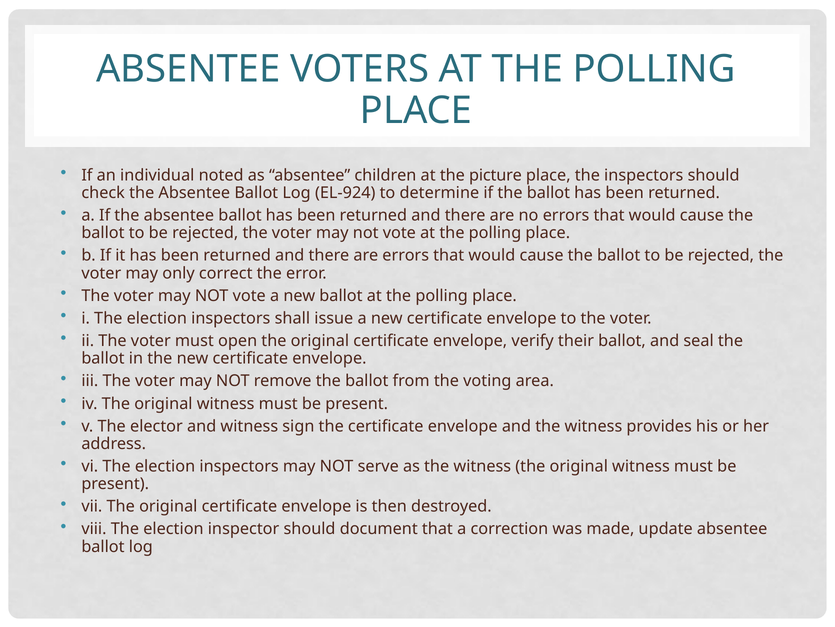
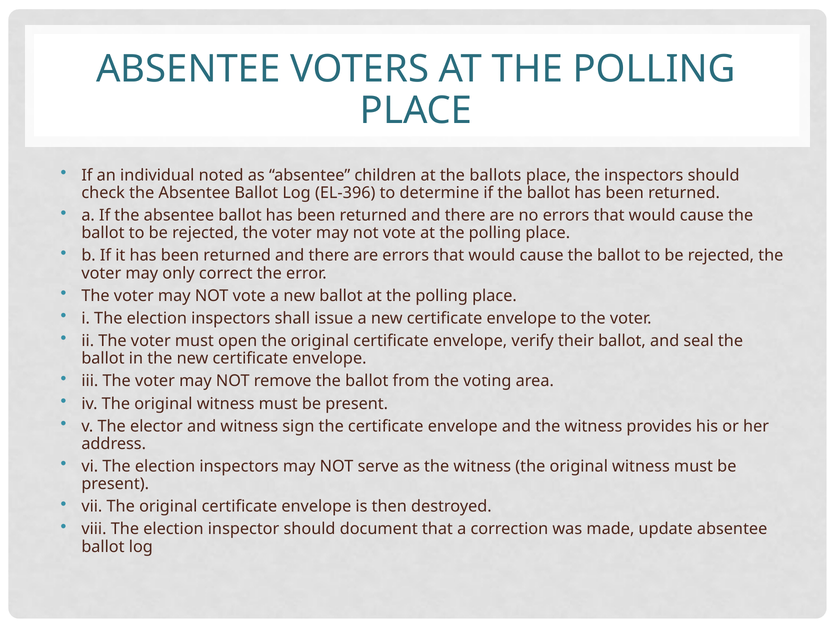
picture: picture -> ballots (495, 175)
EL-924: EL-924 -> EL-396 (345, 193)
